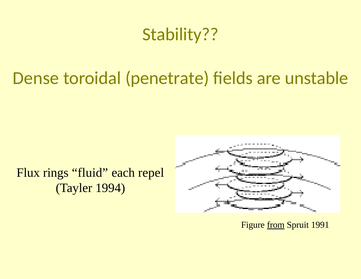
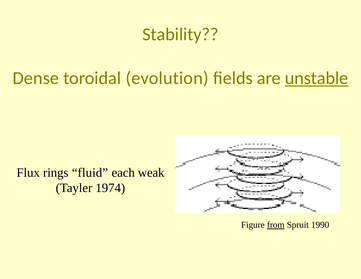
penetrate: penetrate -> evolution (167, 78)
unstable underline: none -> present (317, 78)
repel: repel -> weak (151, 173)
1994: 1994 -> 1974 (110, 188)
1991: 1991 -> 1990 (320, 225)
